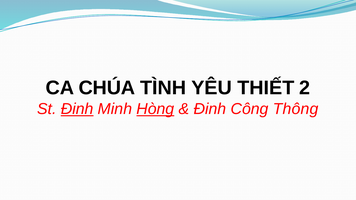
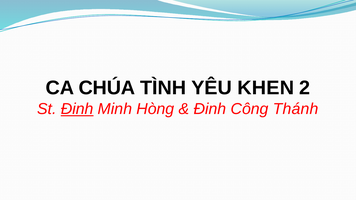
THIẾT: THIẾT -> KHEN (266, 88)
Hòng underline: present -> none (155, 109)
Thông: Thông -> Thánh (296, 109)
